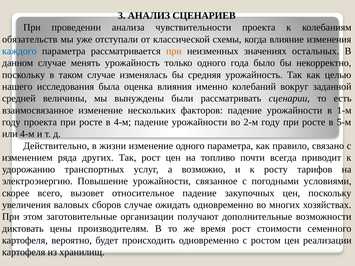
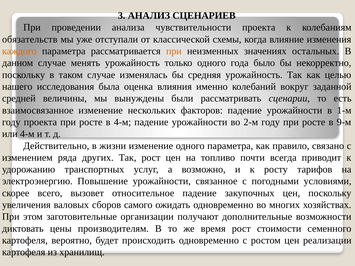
каждого colour: blue -> orange (19, 51)
5-м: 5-м -> 9-м (344, 122)
сборов случае: случае -> самого (138, 205)
